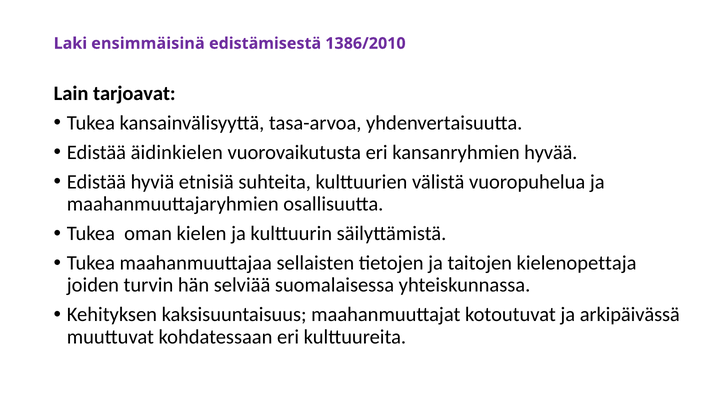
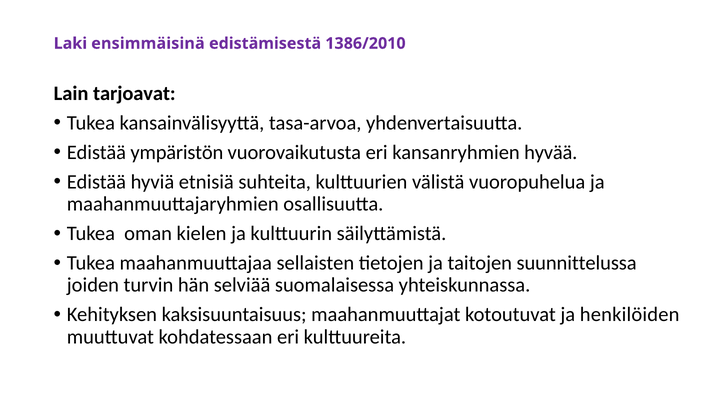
äidinkielen: äidinkielen -> ympäristön (177, 152)
kielenopettaja: kielenopettaja -> suunnittelussa (577, 263)
arkipäivässä: arkipäivässä -> henkilöiden (630, 315)
